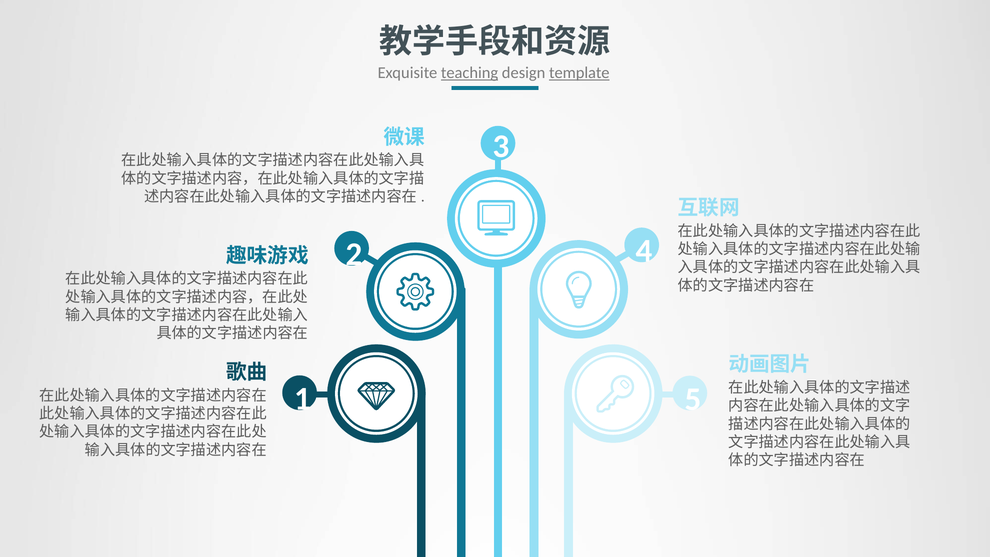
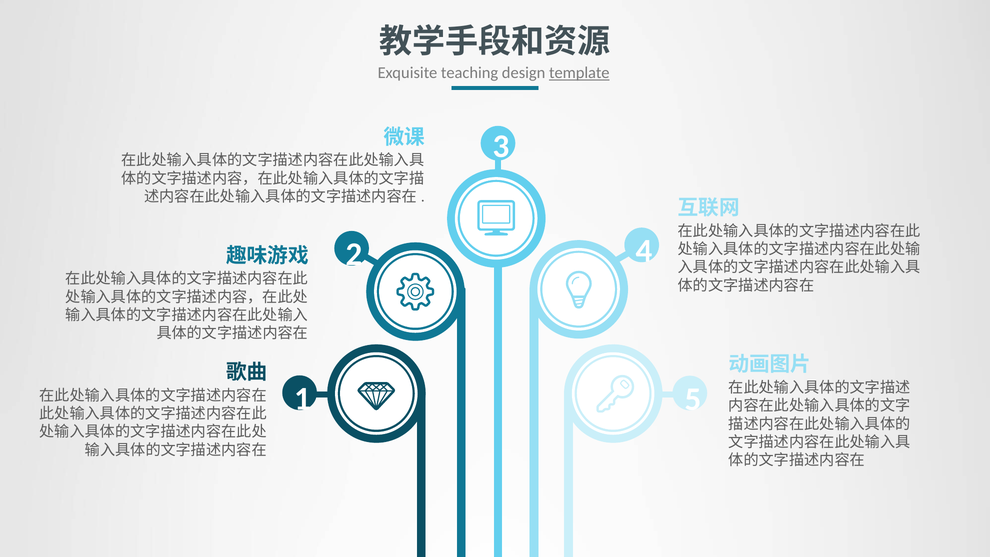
teaching underline: present -> none (470, 73)
